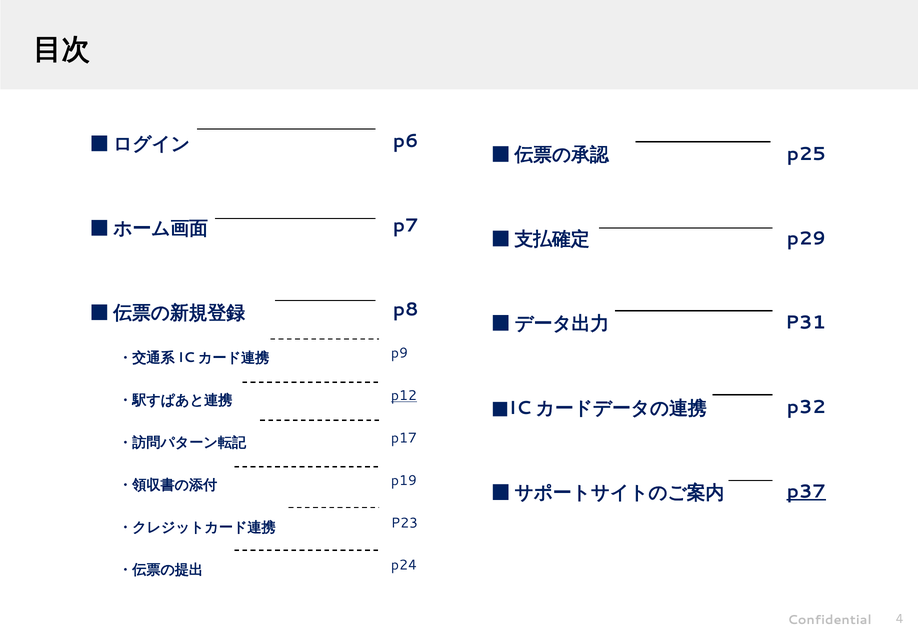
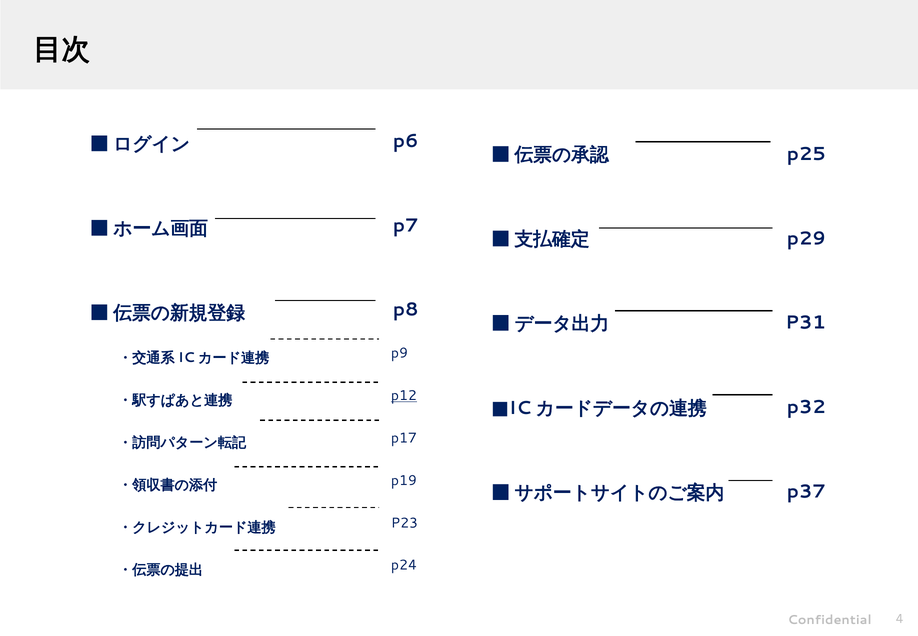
p37 underline: present -> none (806, 491)
